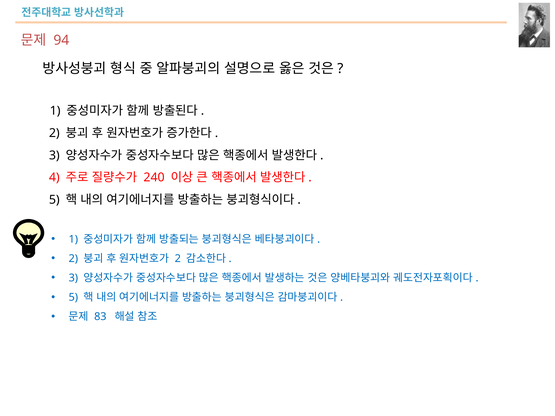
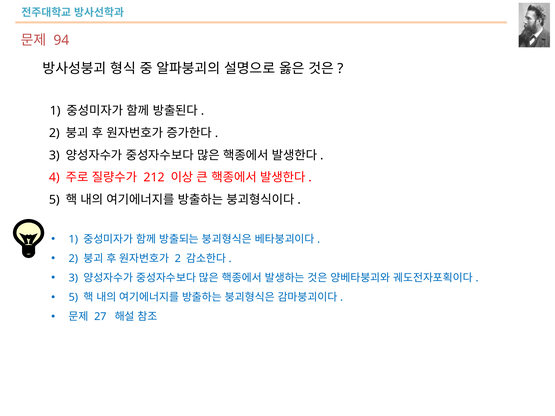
240: 240 -> 212 (154, 178)
83: 83 -> 27 (100, 317)
